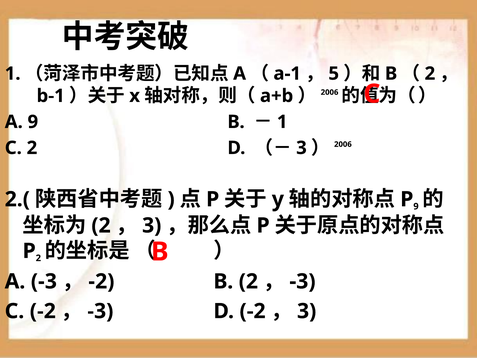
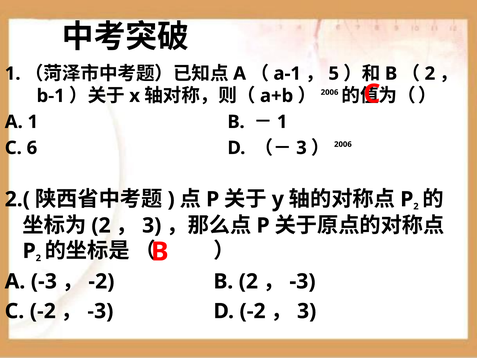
A 9: 9 -> 1 (33, 122)
C 2: 2 -> 6 (32, 148)
9: 9 -> 2 (416, 206)
